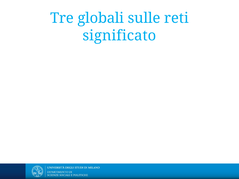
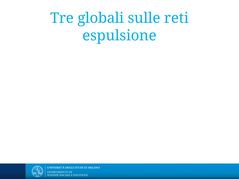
significato: significato -> espulsione (119, 36)
